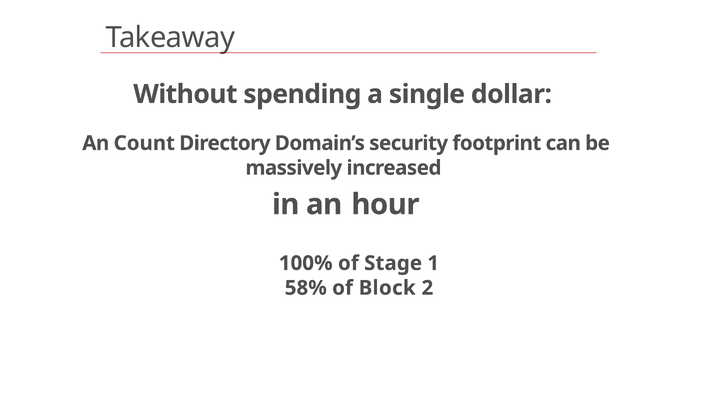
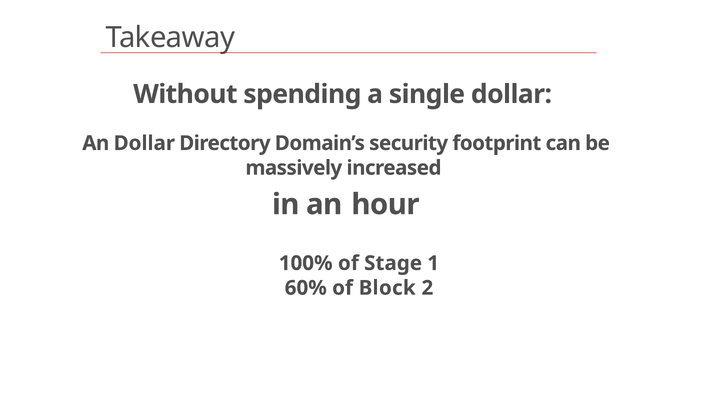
An Count: Count -> Dollar (144, 143)
58%: 58% -> 60% (306, 288)
